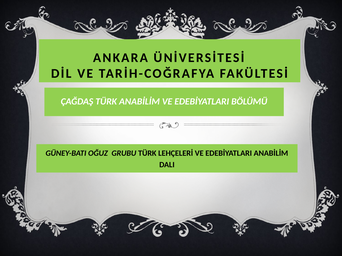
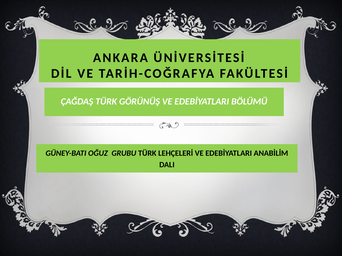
TÜRK ANABİLİM: ANABİLİM -> GÖRÜNÜŞ (139, 102)
